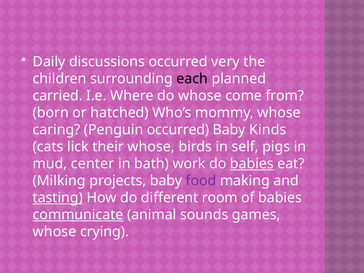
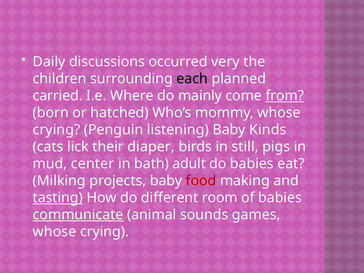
do whose: whose -> mainly (200, 96)
from underline: none -> present (285, 96)
caring: caring -> crying (56, 130)
Penguin occurred: occurred -> listening (178, 130)
their whose: whose -> diaper (151, 147)
self: self -> still (245, 147)
work: work -> adult (189, 164)
babies underline: present -> none (252, 164)
food colour: purple -> red (201, 181)
